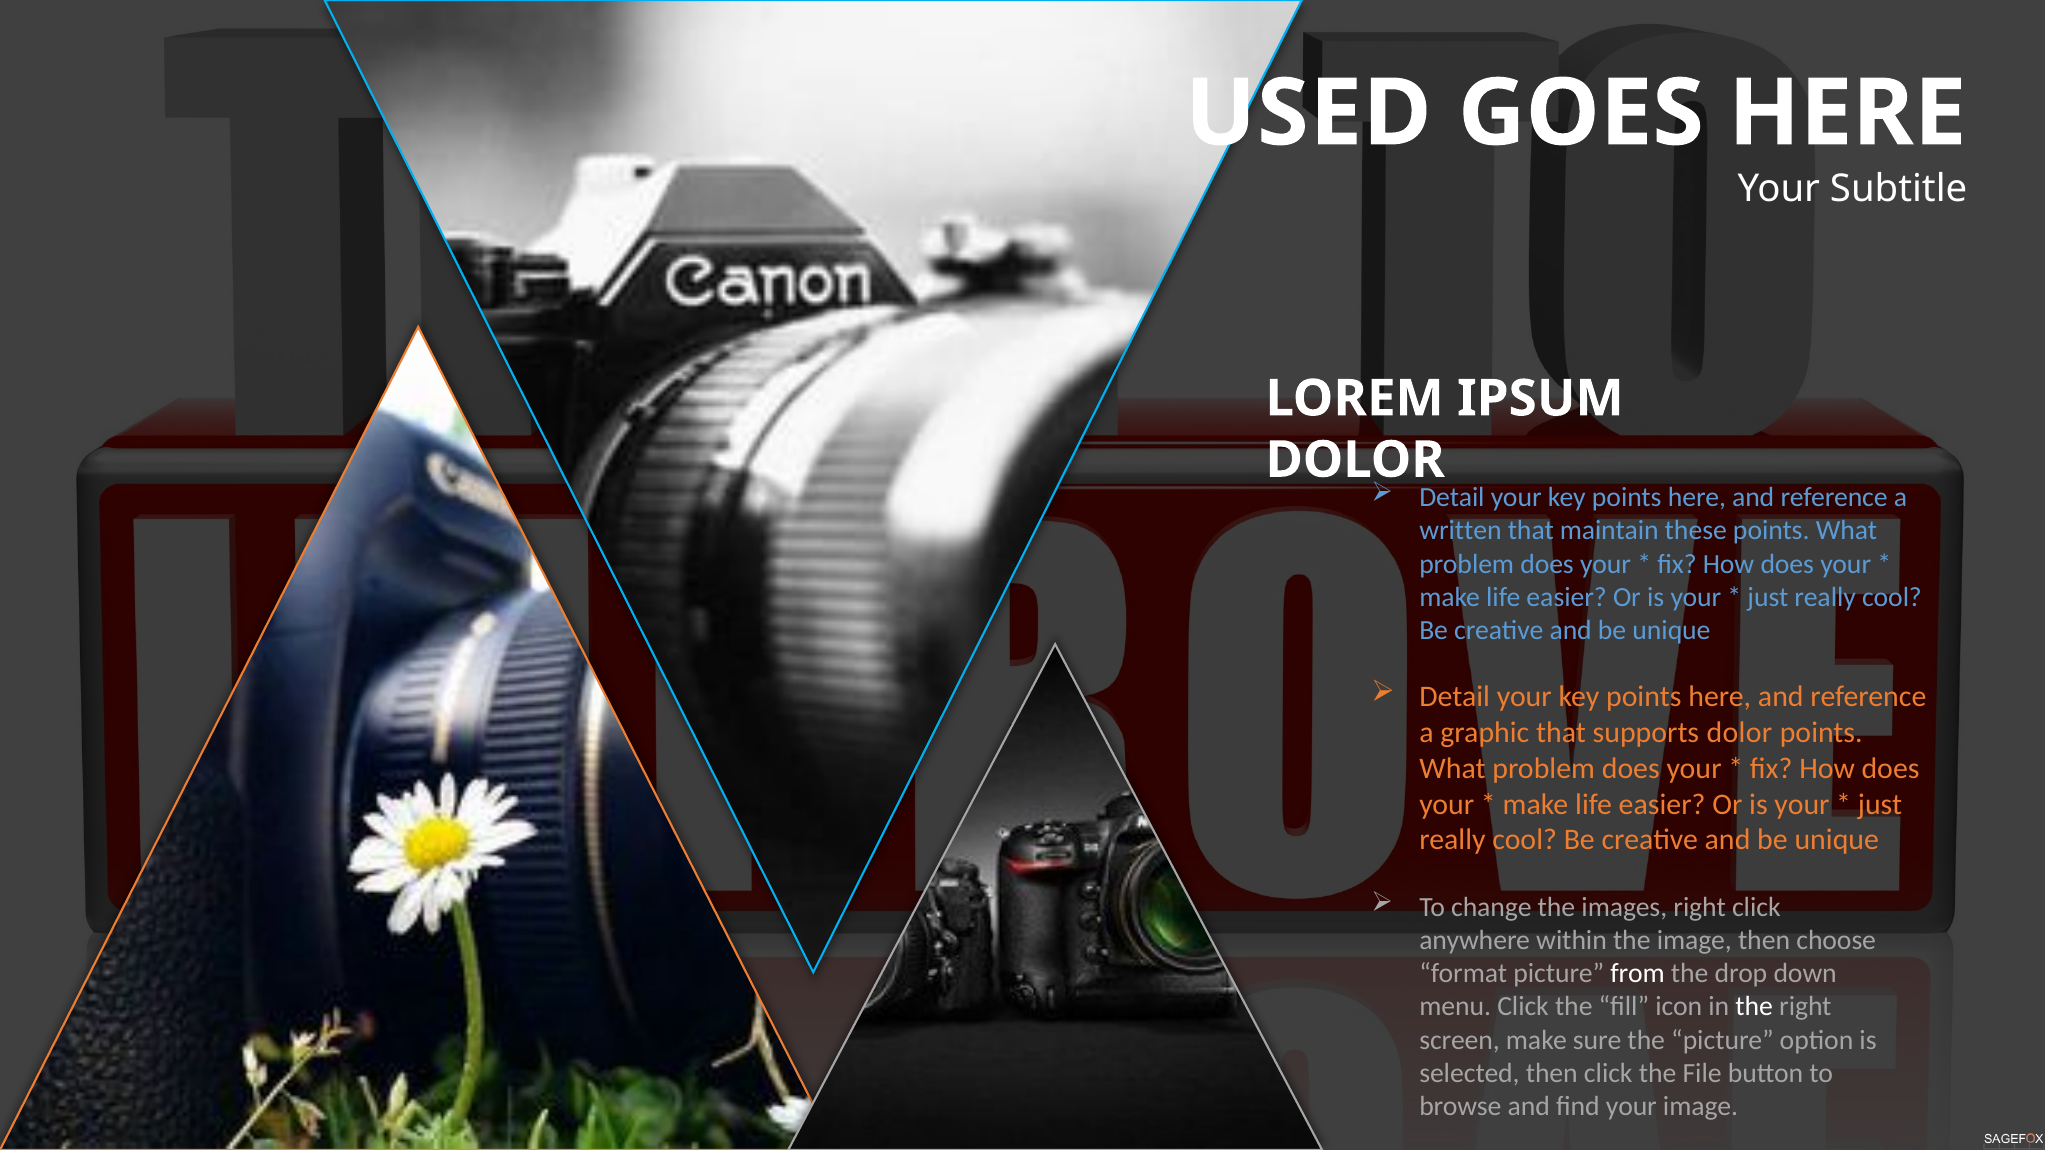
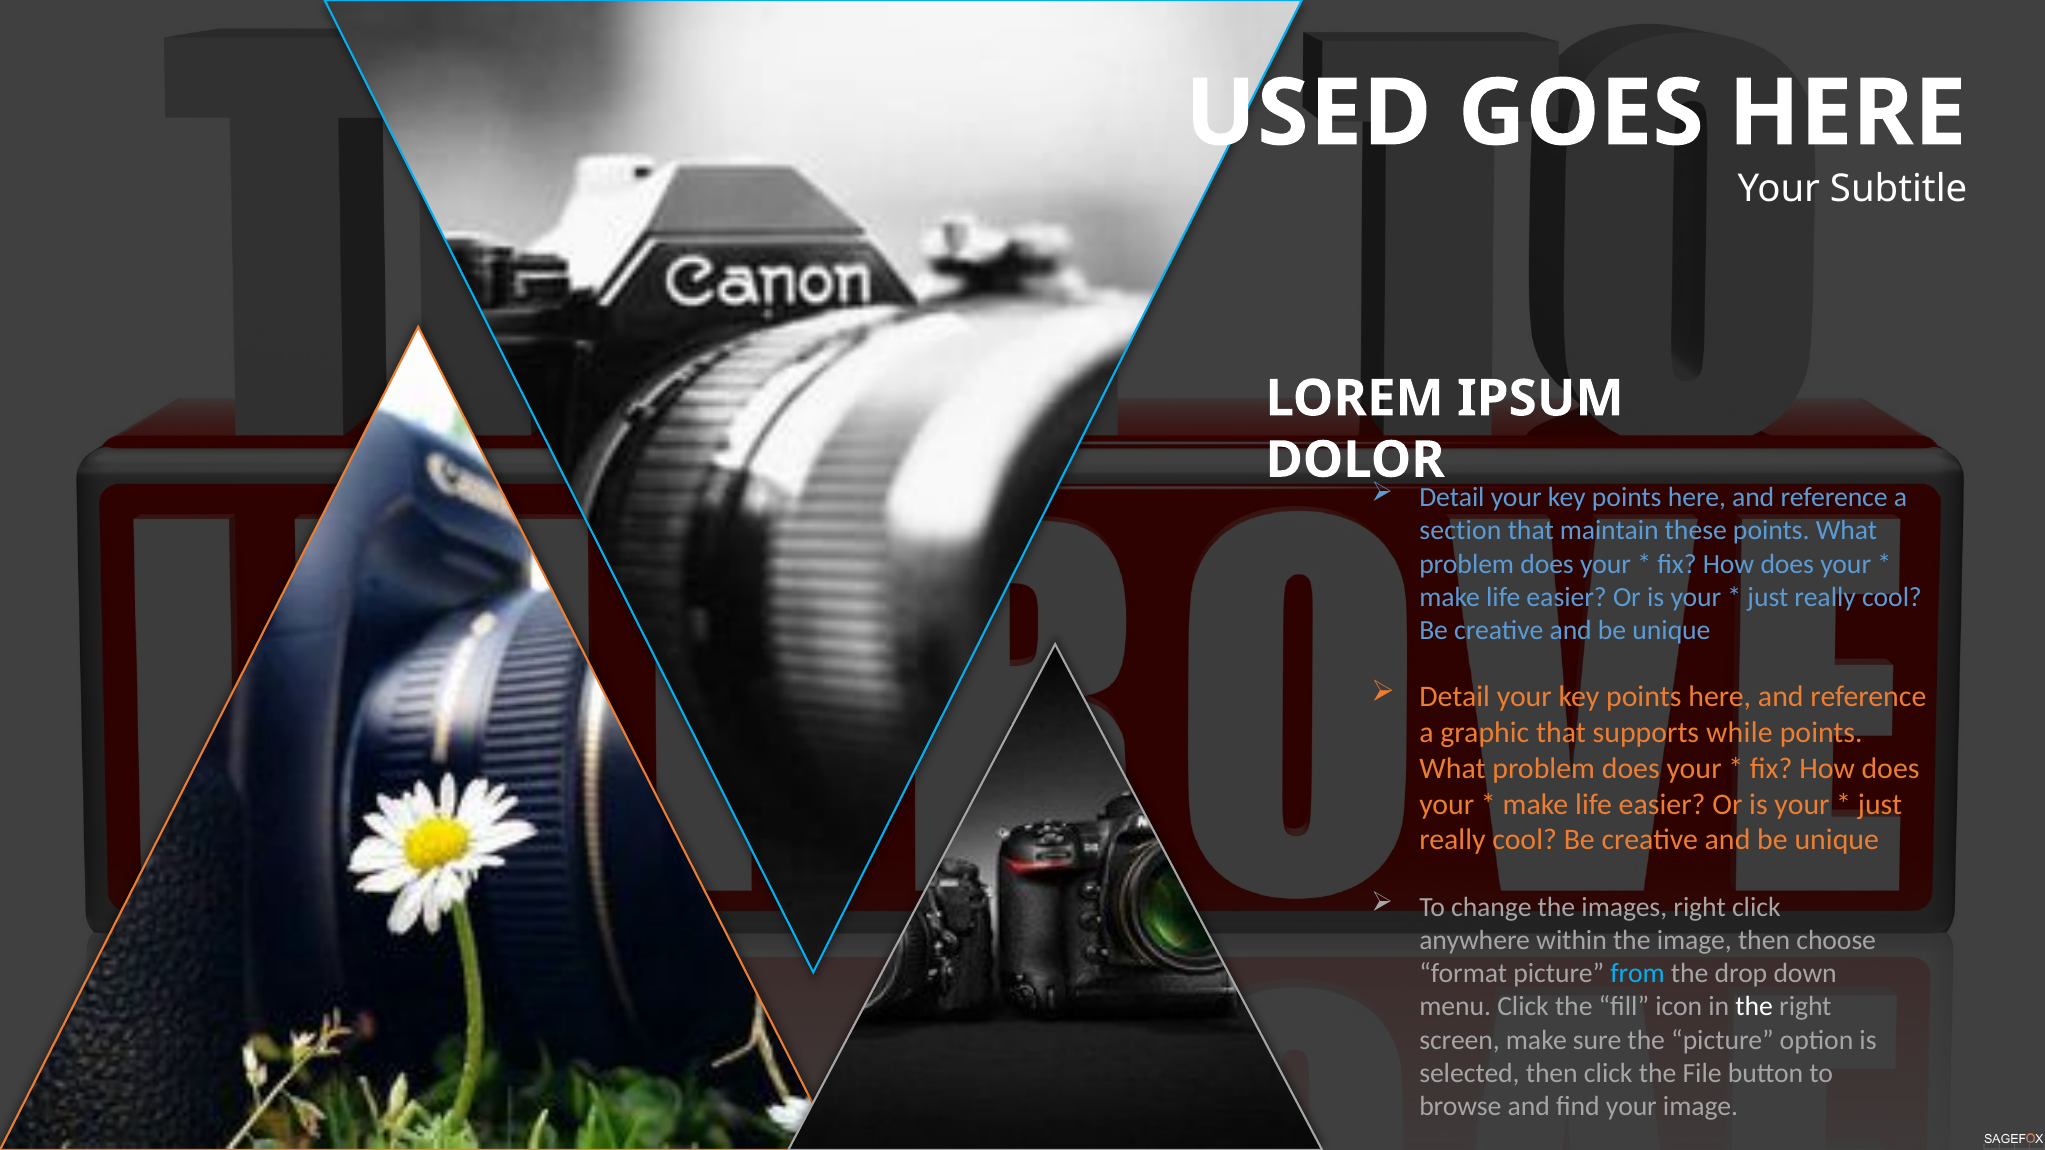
written: written -> section (1460, 531)
supports dolor: dolor -> while (1739, 733)
from colour: white -> light blue (1638, 974)
